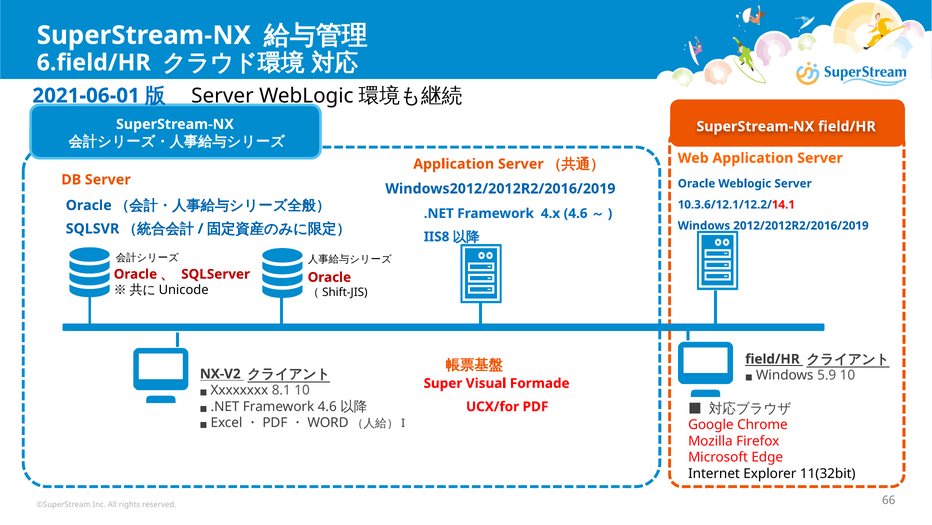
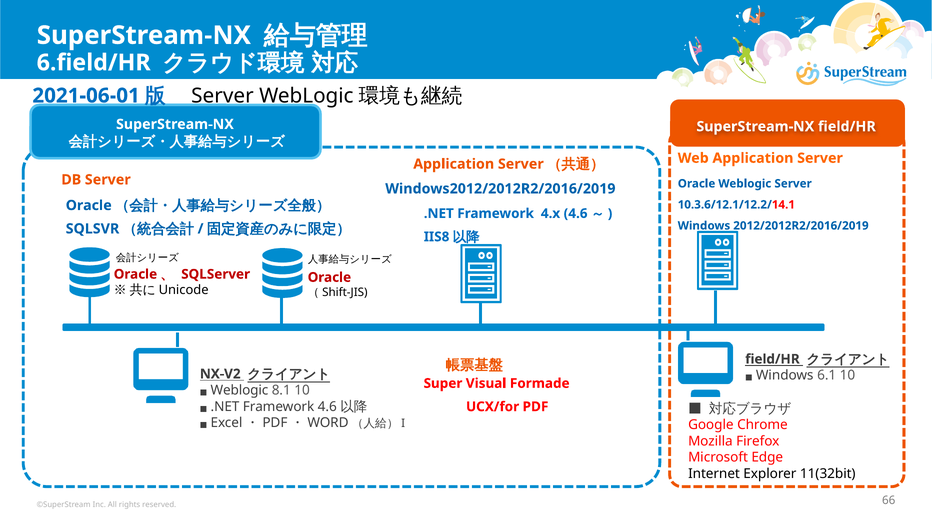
5.9: 5.9 -> 6.1 (827, 375)
Xxxxxxxx: Xxxxxxxx -> Weblogic (239, 390)
